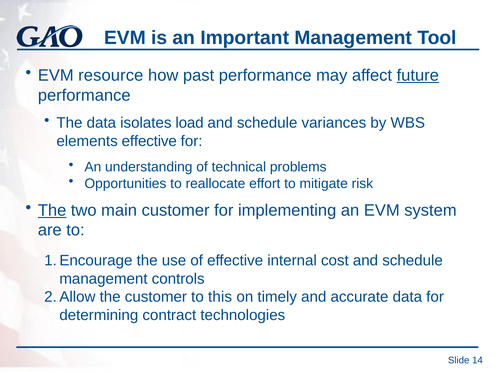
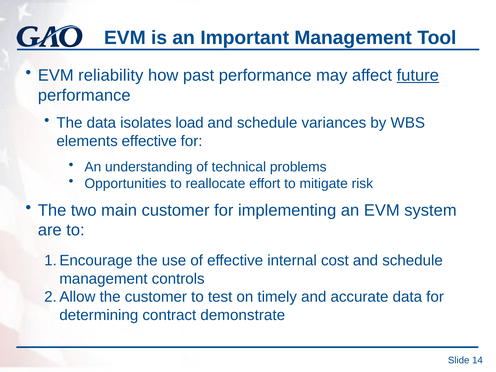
resource: resource -> reliability (111, 76)
The underline: present -> none (52, 210)
this: this -> test (220, 297)
technologies: technologies -> demonstrate (243, 315)
